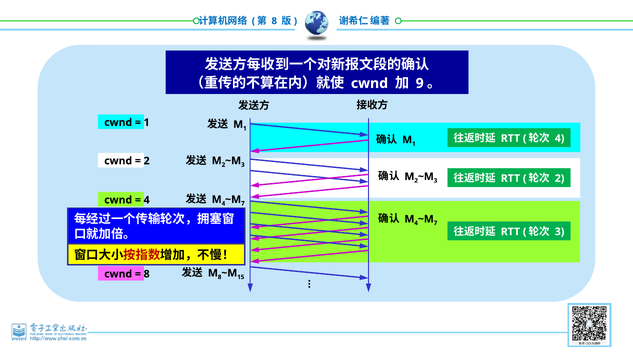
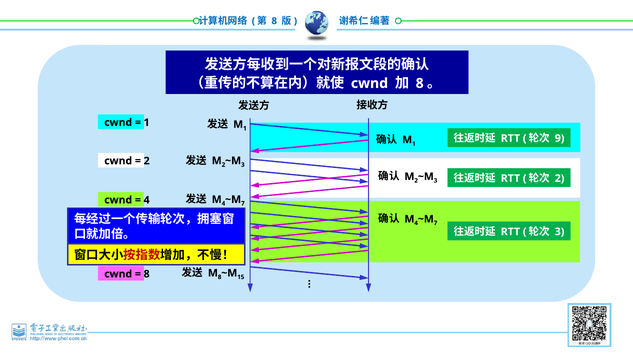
9: 9 -> 8 (420, 83)
4: 4 -> 9 (560, 138)
